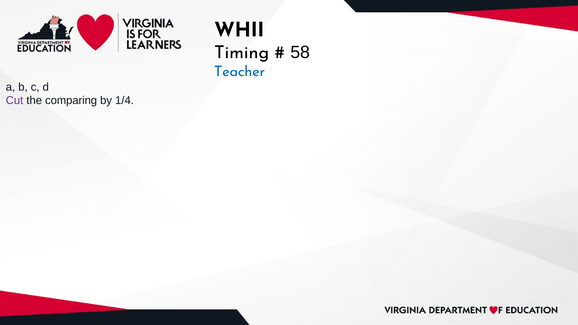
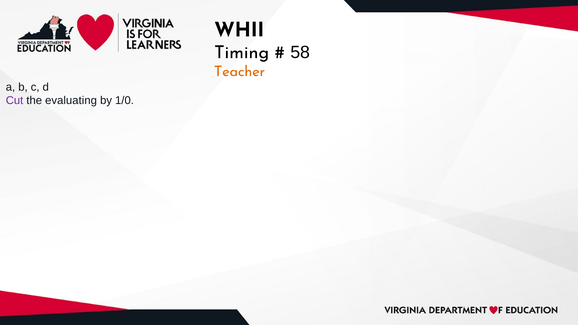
Teacher colour: blue -> orange (239, 71)
comparing: comparing -> evaluating (71, 101)
1/4: 1/4 -> 1/0 (125, 101)
